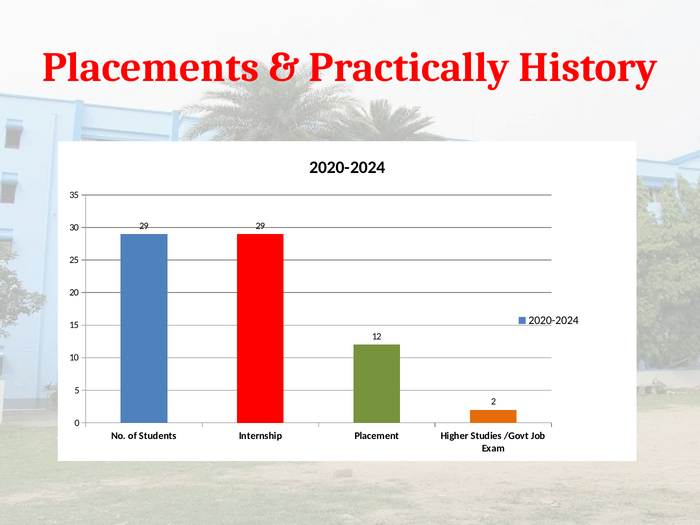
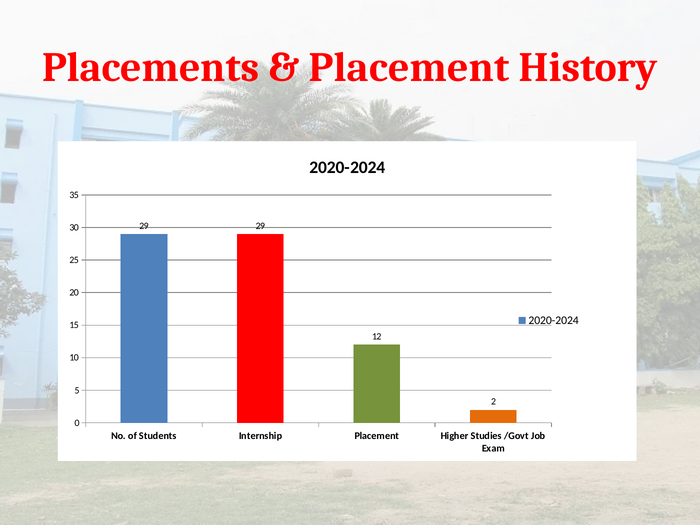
Practically: Practically -> Placement (409, 68)
